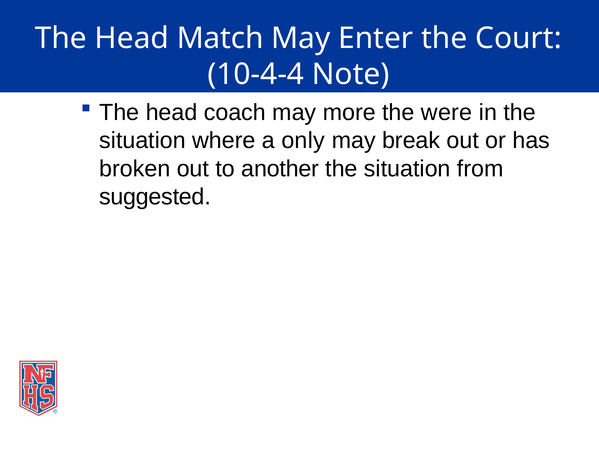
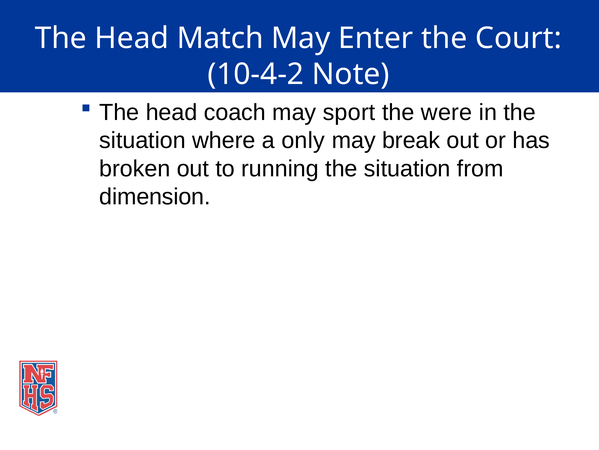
10-4-4: 10-4-4 -> 10-4-2 (256, 74)
more: more -> sport (349, 112)
another: another -> running (280, 168)
suggested: suggested -> dimension (155, 196)
